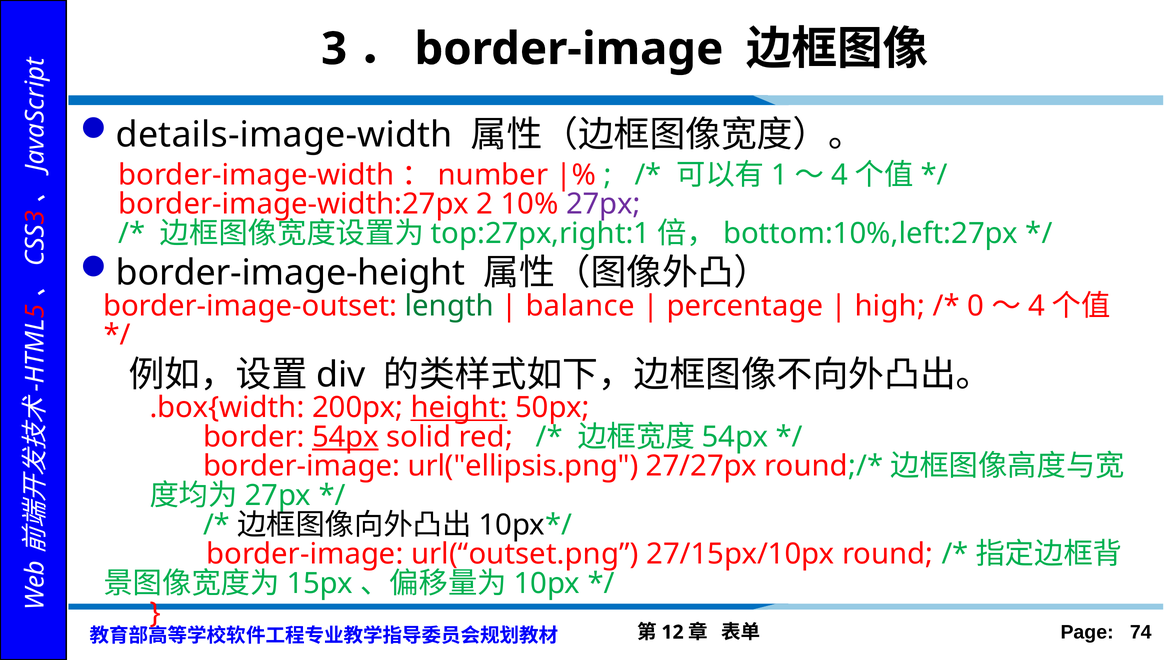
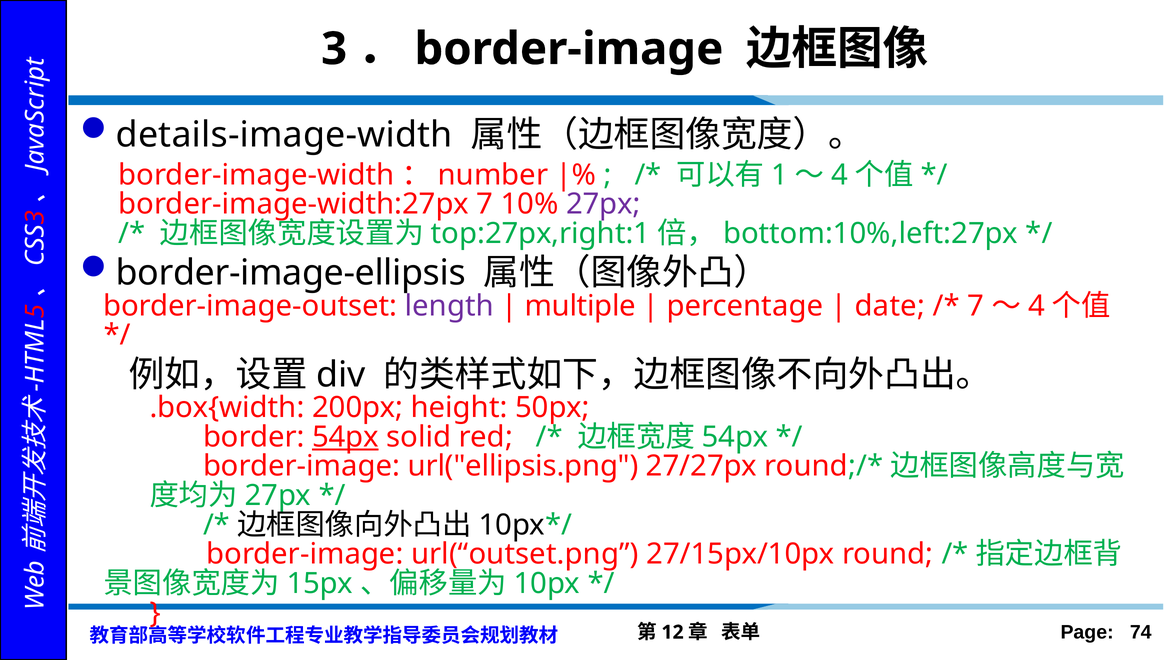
border-image-width:27px 2: 2 -> 7 (485, 204)
border-image-height: border-image-height -> border-image-ellipsis (291, 273)
length colour: green -> purple (449, 306)
balance: balance -> multiple (580, 306)
high: high -> date (890, 306)
0: 0 -> 7 (976, 306)
height underline: present -> none (459, 407)
